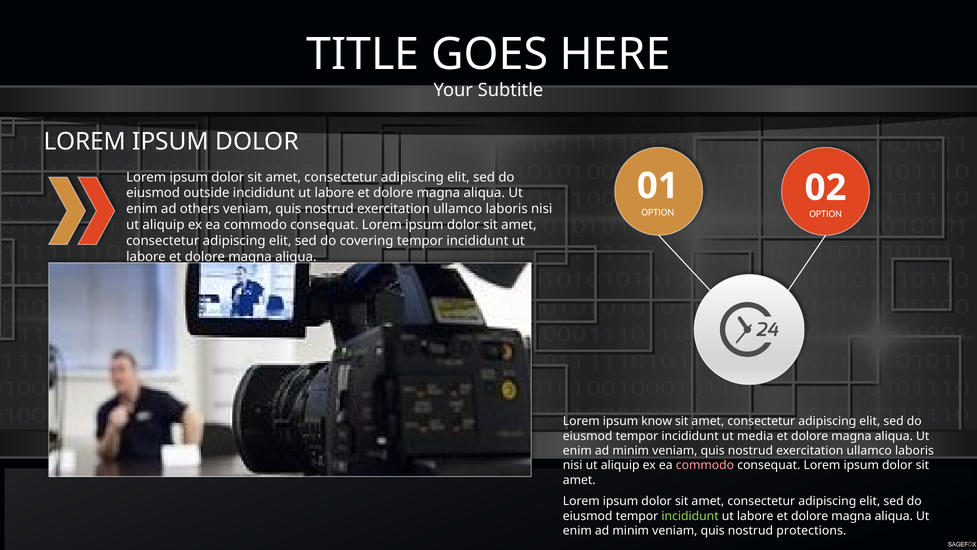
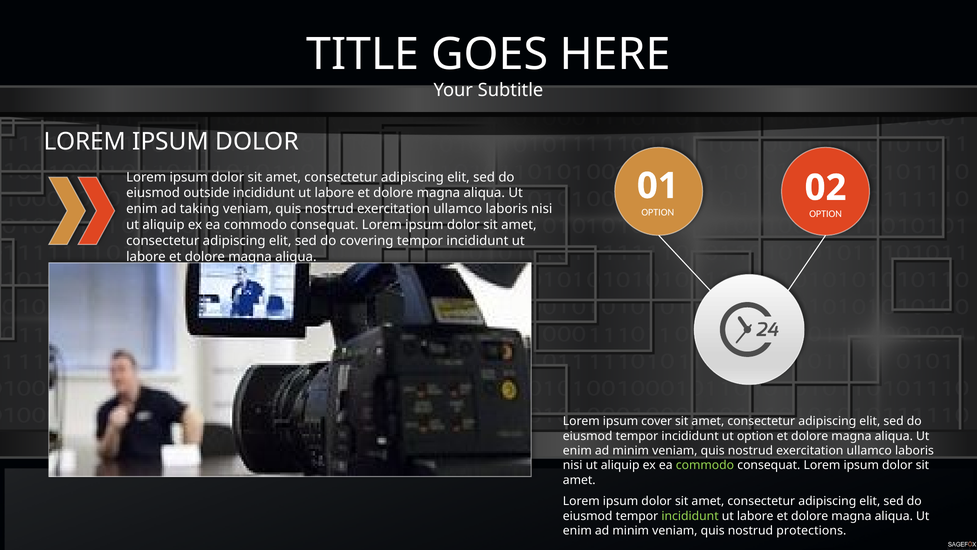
others: others -> taking (200, 209)
know: know -> cover (657, 421)
ut media: media -> option (755, 436)
commodo colour: pink -> light green (705, 465)
